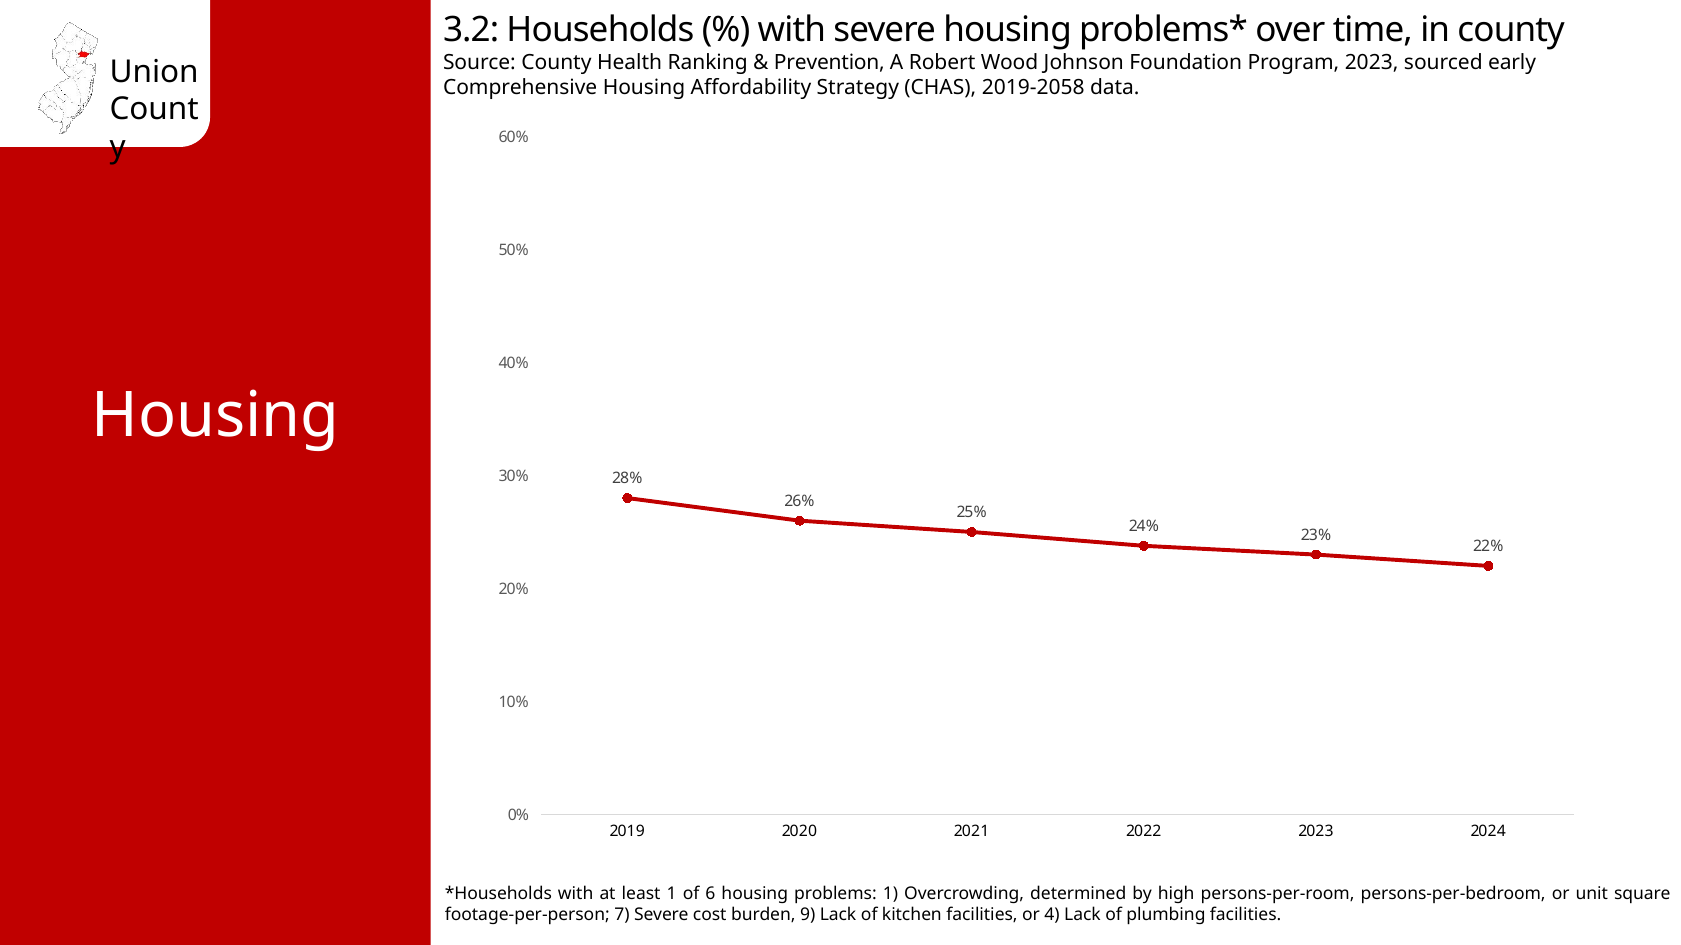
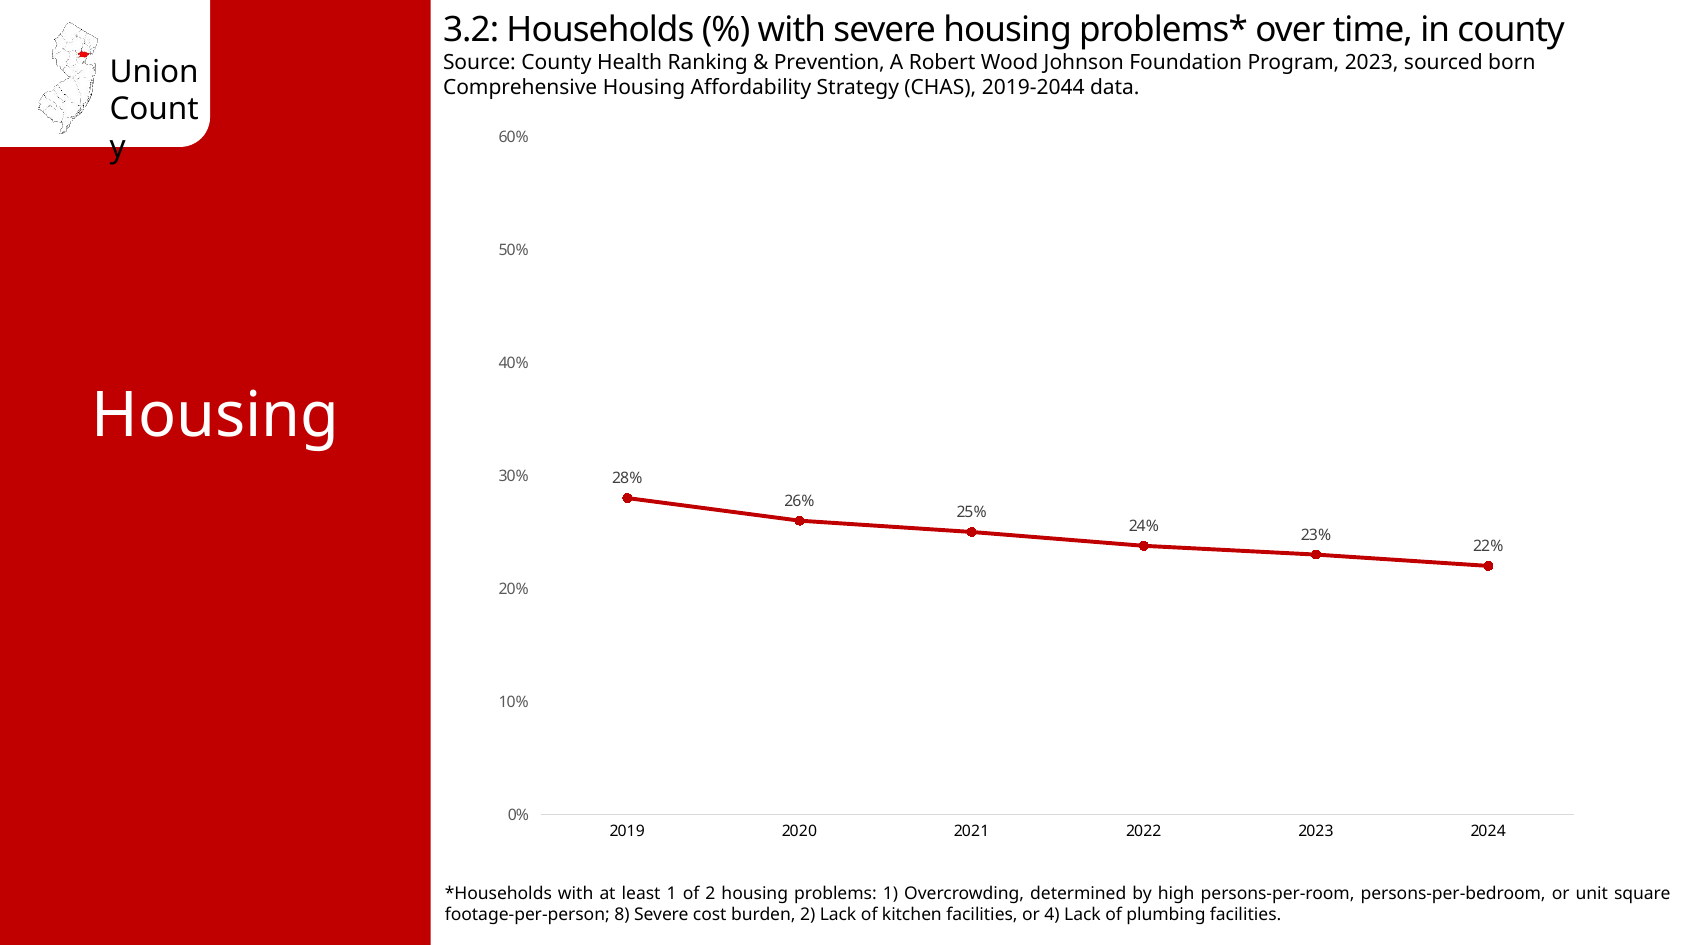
early: early -> born (1512, 62)
2019-2058: 2019-2058 -> 2019-2044 (1033, 87)
of 6: 6 -> 2 (710, 894)
7: 7 -> 8 (622, 915)
burden 9: 9 -> 2 (808, 915)
